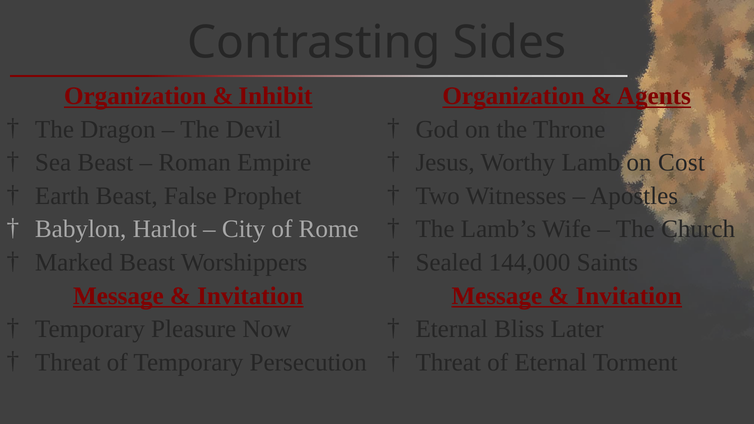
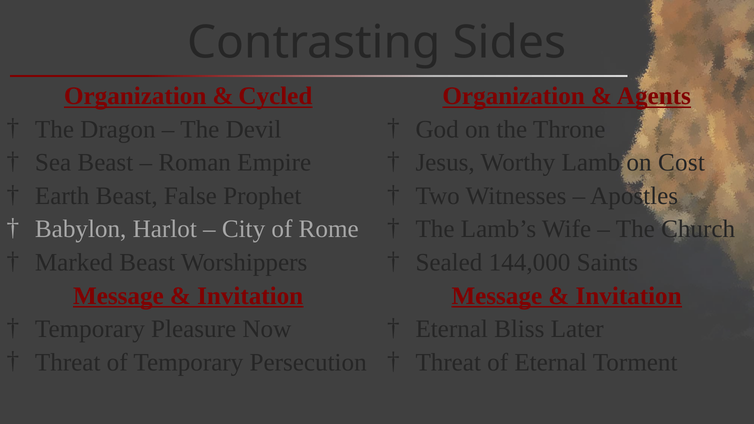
Inhibit: Inhibit -> Cycled (275, 96)
